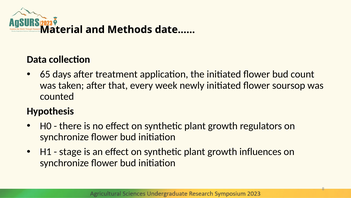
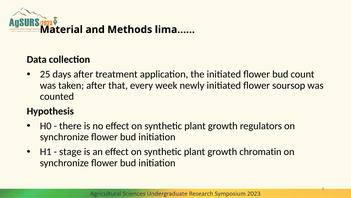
date.…: date.… -> lima.… (175, 30)
65: 65 -> 25 (45, 74)
influences: influences -> chromatin (260, 151)
